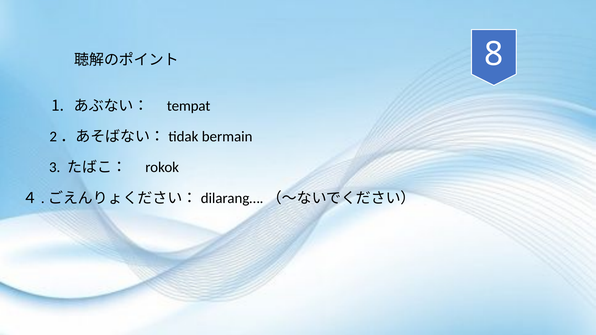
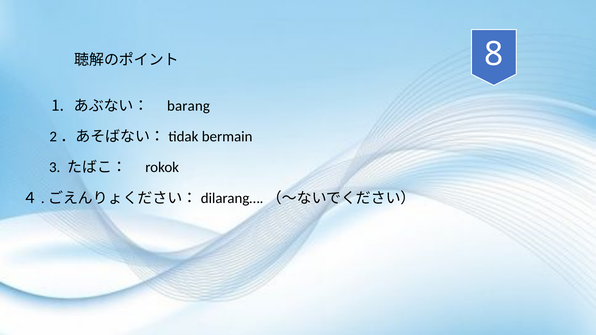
tempat: tempat -> barang (188, 106)
